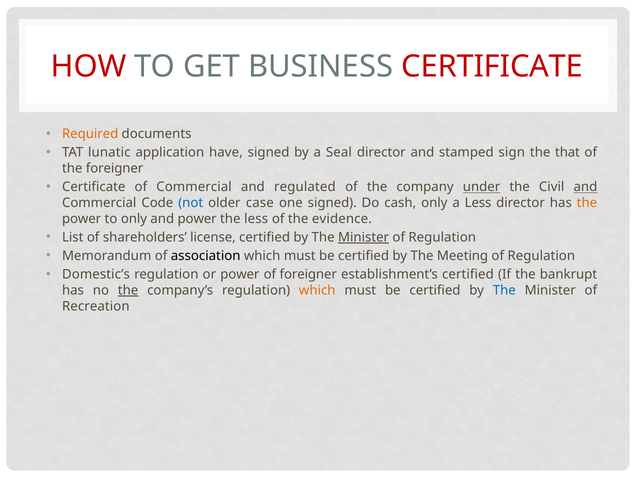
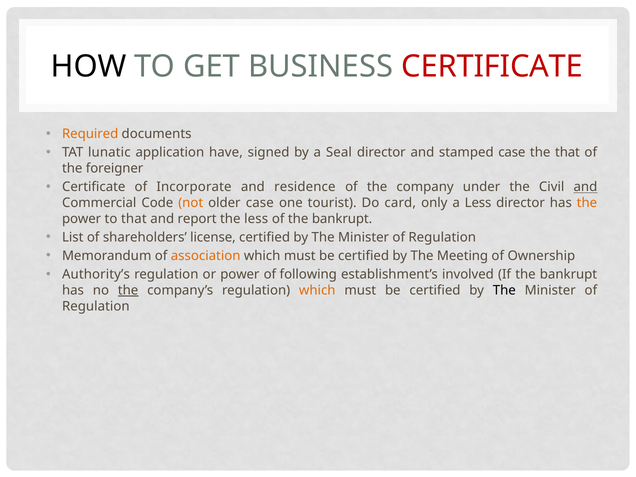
HOW colour: red -> black (89, 67)
stamped sign: sign -> case (512, 153)
of Commercial: Commercial -> Incorporate (194, 187)
regulated: regulated -> residence (305, 187)
under underline: present -> none (482, 187)
not colour: blue -> orange (191, 203)
one signed: signed -> tourist (332, 203)
cash: cash -> card (400, 203)
to only: only -> that (134, 219)
and power: power -> report (197, 219)
of the evidence: evidence -> bankrupt (342, 219)
Minister underline: present -> none (364, 237)
association colour: black -> orange (206, 256)
Regulation: Regulation -> Ownership (541, 256)
Domestic’s: Domestic’s -> Authority’s (96, 274)
of foreigner: foreigner -> following (308, 274)
establishment’s certified: certified -> involved (468, 274)
The colour: blue -> black (504, 290)
Recreation: Recreation -> Regulation (96, 306)
